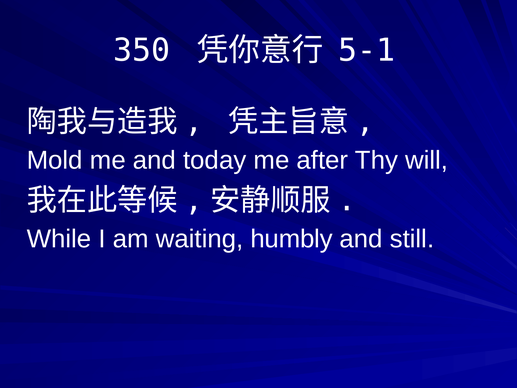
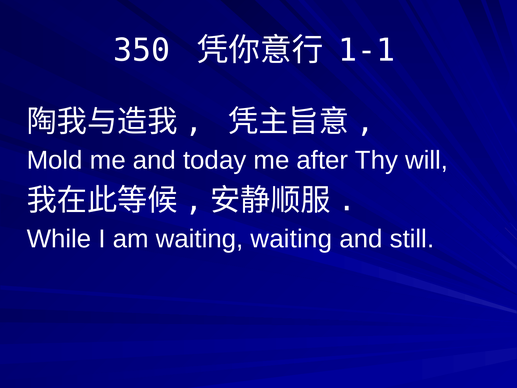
5-1: 5-1 -> 1-1 (367, 50)
waiting humbly: humbly -> waiting (291, 239)
